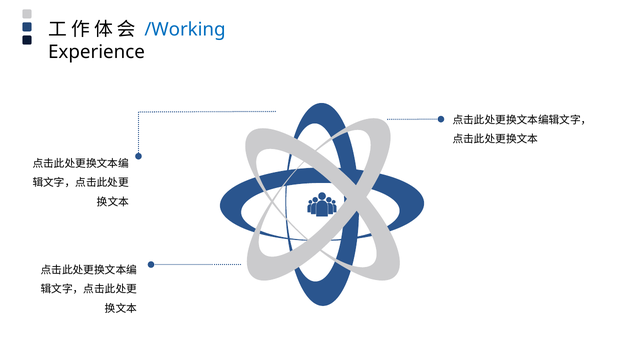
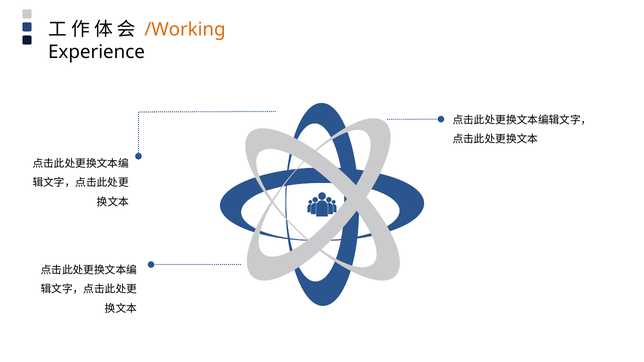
/Working colour: blue -> orange (185, 30)
